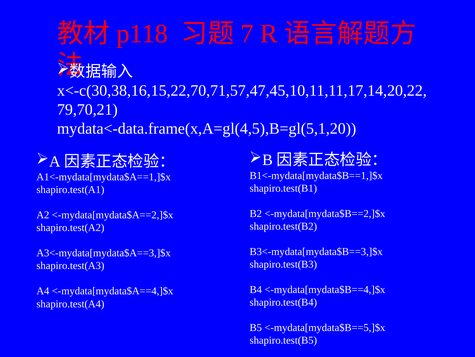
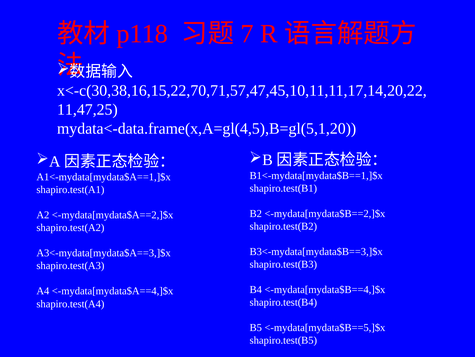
79,70,21: 79,70,21 -> 11,47,25 (87, 109)
